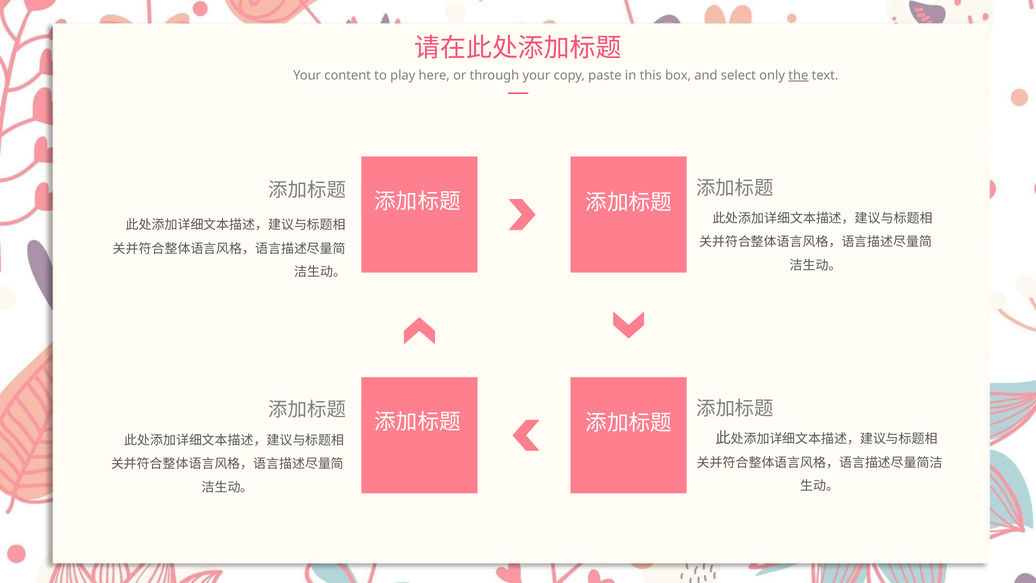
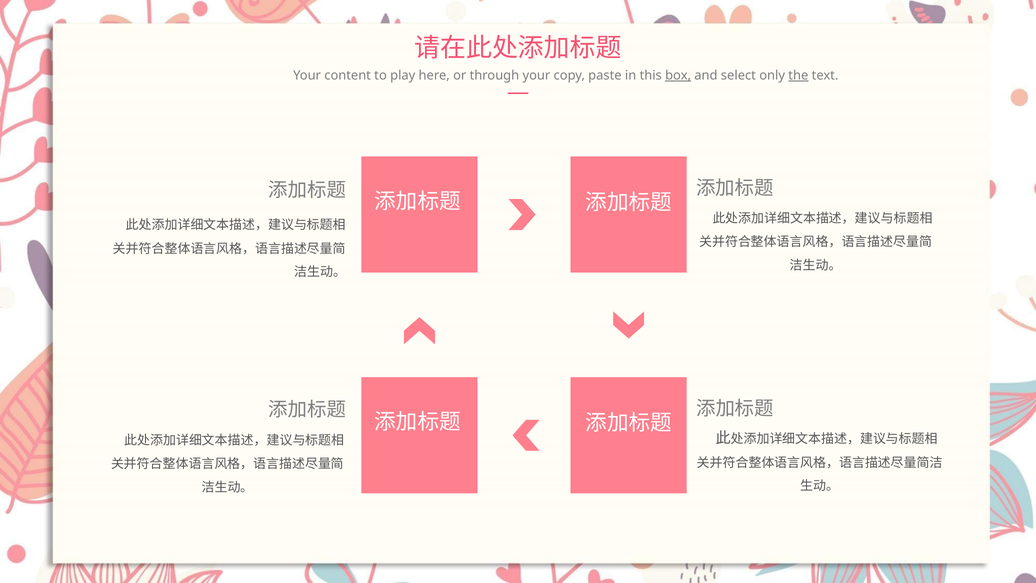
box underline: none -> present (678, 75)
